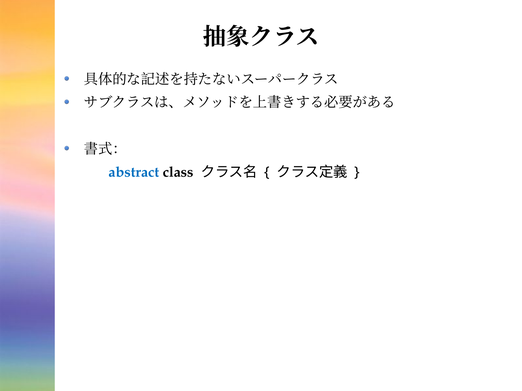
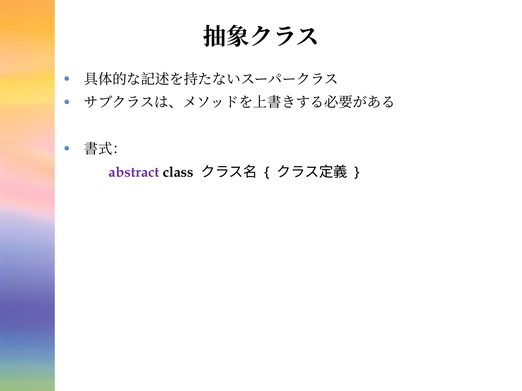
abstract colour: blue -> purple (134, 172)
